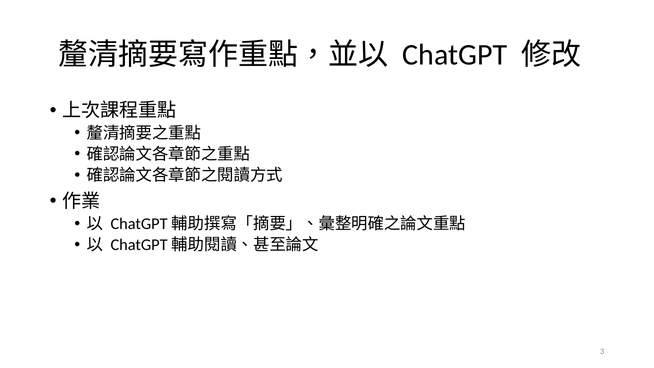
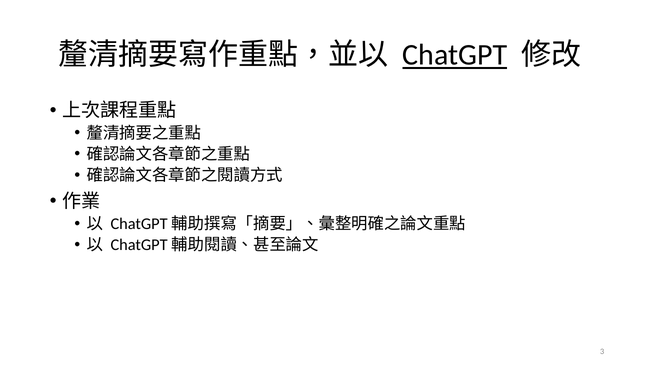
ChatGPT underline: none -> present (455, 55)
